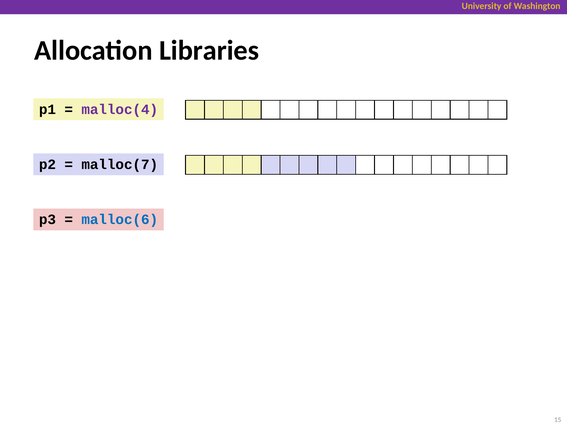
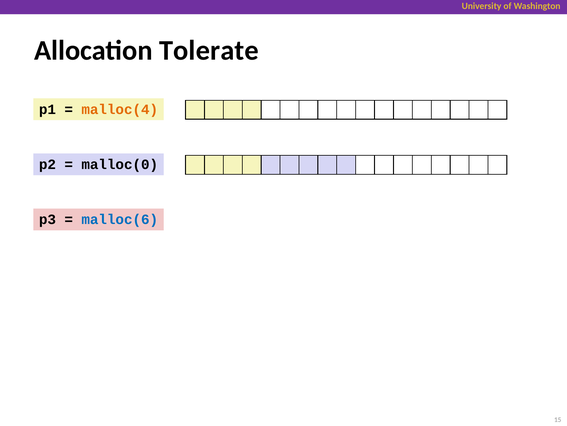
Libraries: Libraries -> Tolerate (209, 50)
malloc(4 colour: purple -> orange (120, 109)
malloc(7: malloc(7 -> malloc(0 (120, 164)
